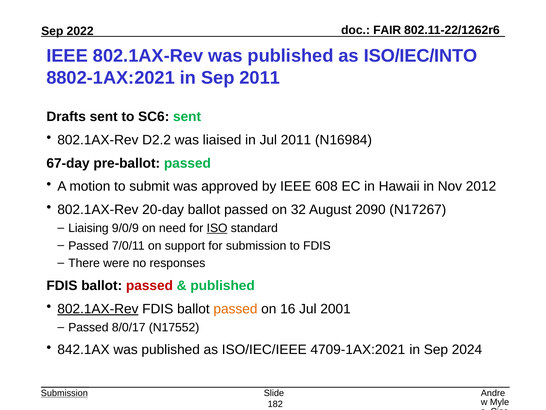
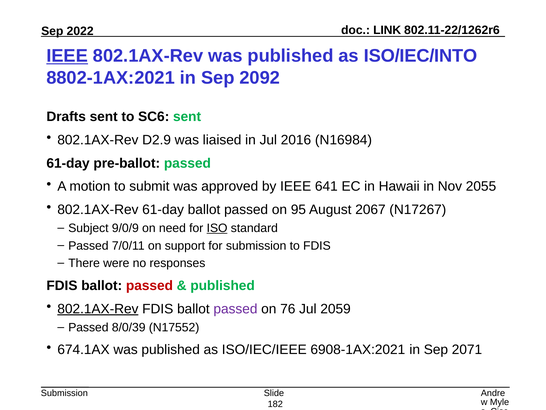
FAIR: FAIR -> LINK (387, 30)
IEEE underline: none -> present (67, 56)
Sep 2011: 2011 -> 2092 (260, 78)
D2.2: D2.2 -> D2.9 (157, 140)
Jul 2011: 2011 -> 2016 (296, 140)
67-day: 67-day -> 61-day (68, 163)
608: 608 -> 641 (326, 186)
2012: 2012 -> 2055 (481, 186)
802.1AX-Rev 20-day: 20-day -> 61-day (163, 209)
32: 32 -> 95 (298, 209)
2090: 2090 -> 2067 (370, 209)
Liaising: Liaising -> Subject (88, 228)
passed colour: orange -> purple (235, 309)
16: 16 -> 76 (288, 309)
2001: 2001 -> 2059 (336, 309)
8/0/17: 8/0/17 -> 8/0/39 (129, 327)
842.1AX: 842.1AX -> 674.1AX (83, 349)
4709-1AX:2021: 4709-1AX:2021 -> 6908-1AX:2021 (358, 349)
2024: 2024 -> 2071 (467, 349)
Submission underline: present -> none (64, 393)
